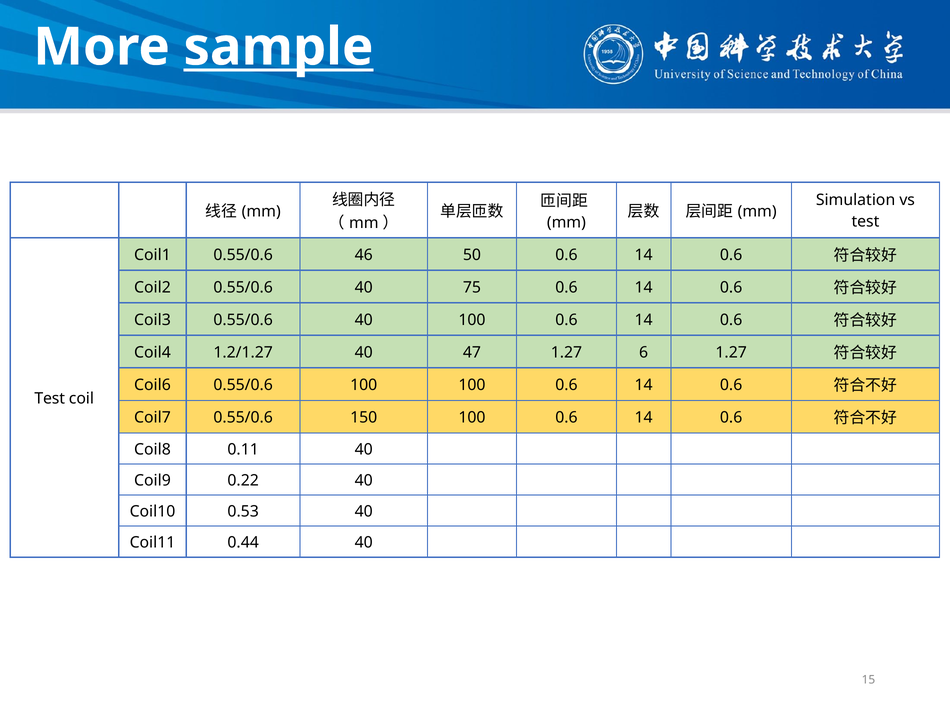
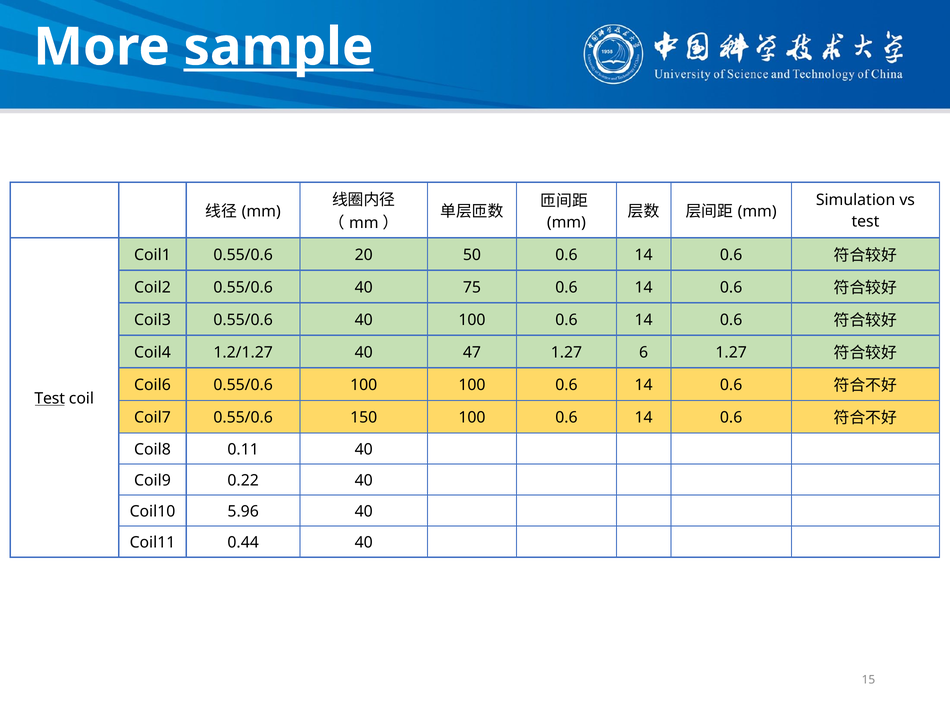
46: 46 -> 20 (364, 255)
Test underline: none -> present (50, 398)
0.53: 0.53 -> 5.96 (243, 511)
